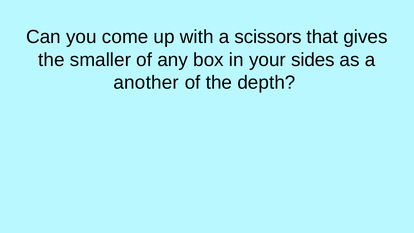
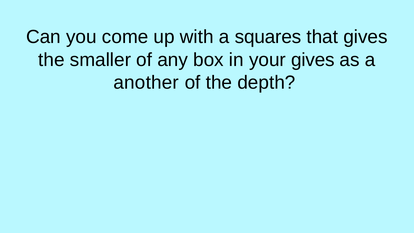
scissors: scissors -> squares (268, 37)
your sides: sides -> gives (313, 60)
